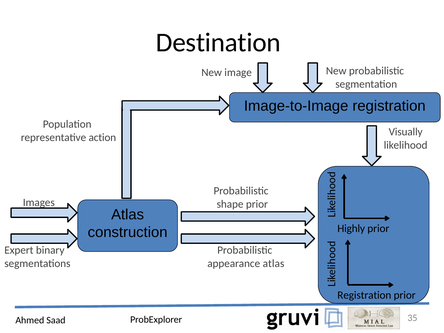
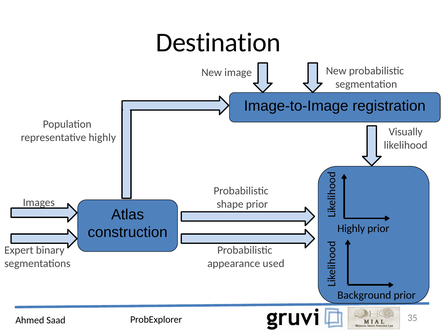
representative action: action -> highly (102, 138)
appearance atlas: atlas -> used (274, 263)
Registration: Registration -> Background (364, 295)
